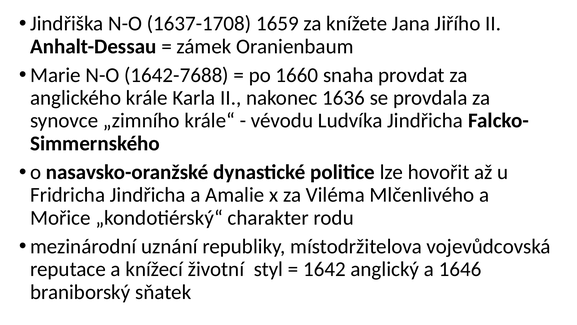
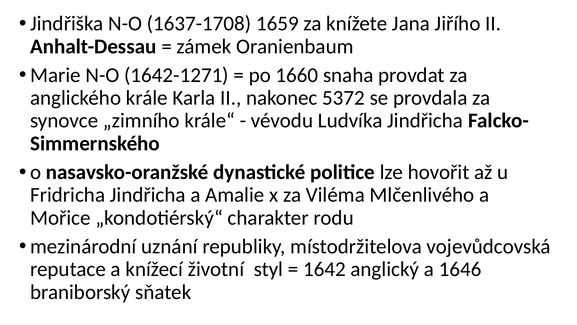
1642-7688: 1642-7688 -> 1642-1271 (176, 75)
1636: 1636 -> 5372 (344, 98)
